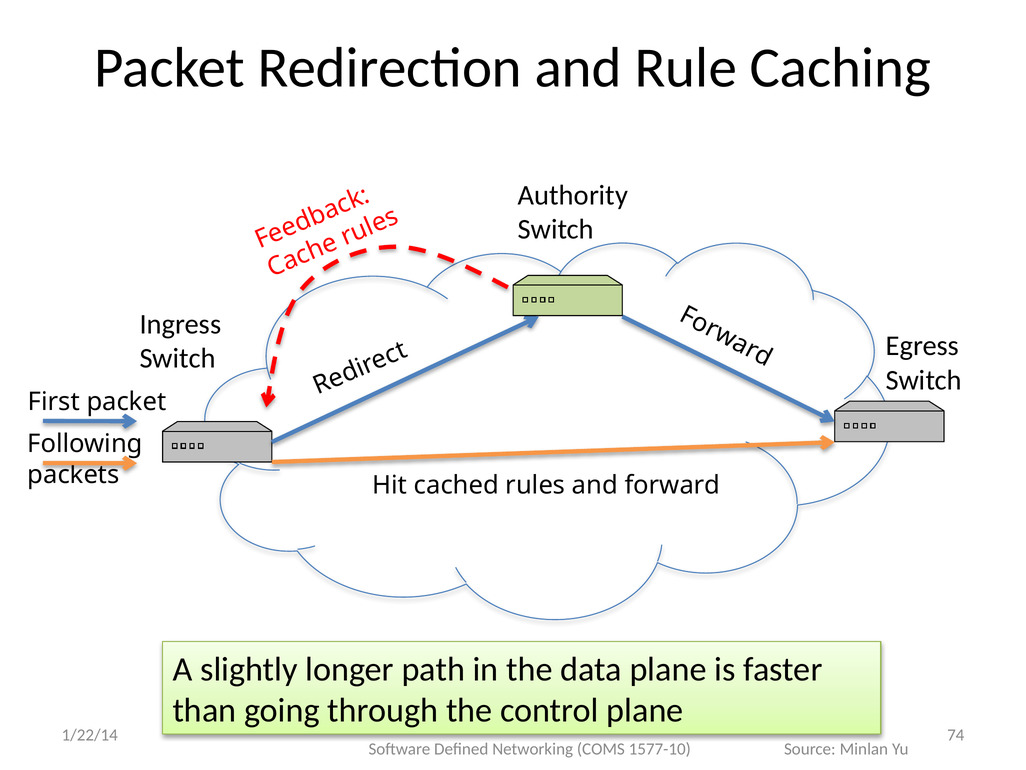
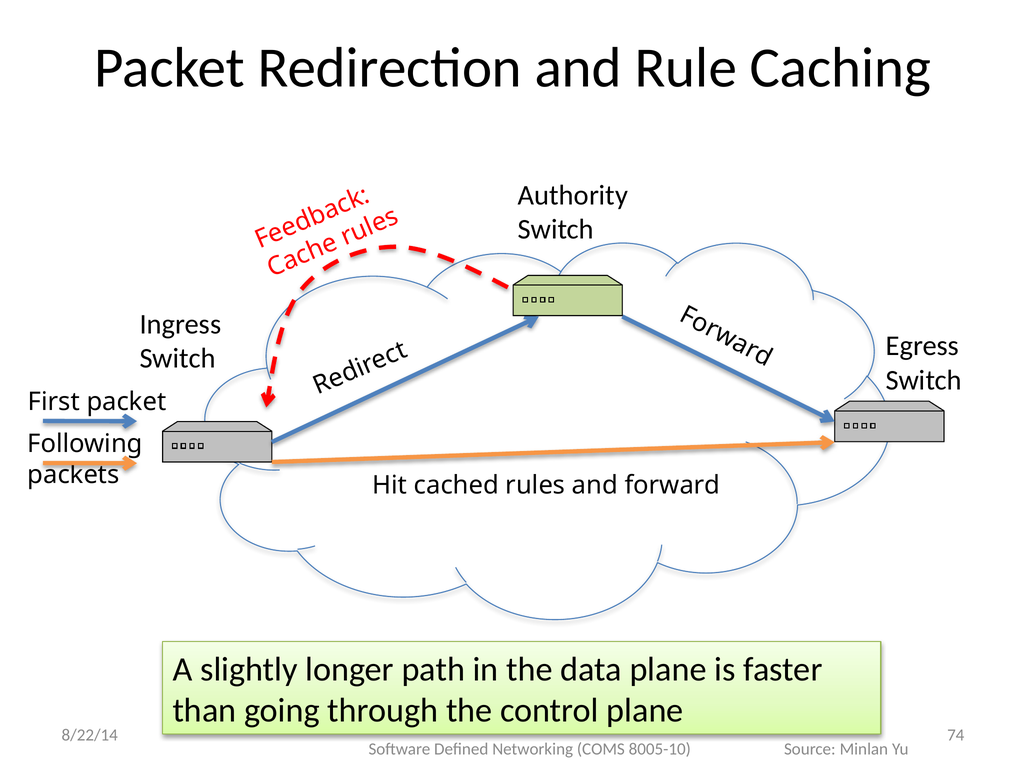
1/22/14: 1/22/14 -> 8/22/14 (90, 735)
1577-10: 1577-10 -> 8005-10 (660, 748)
